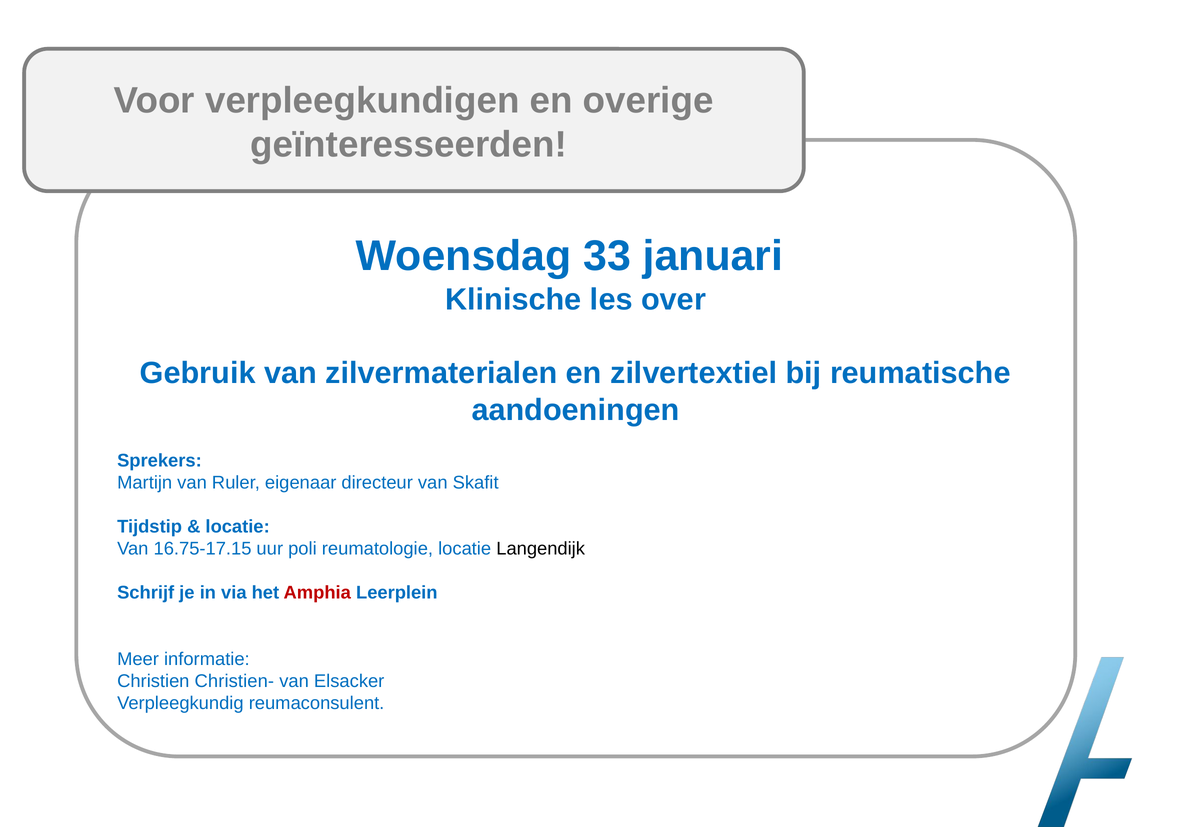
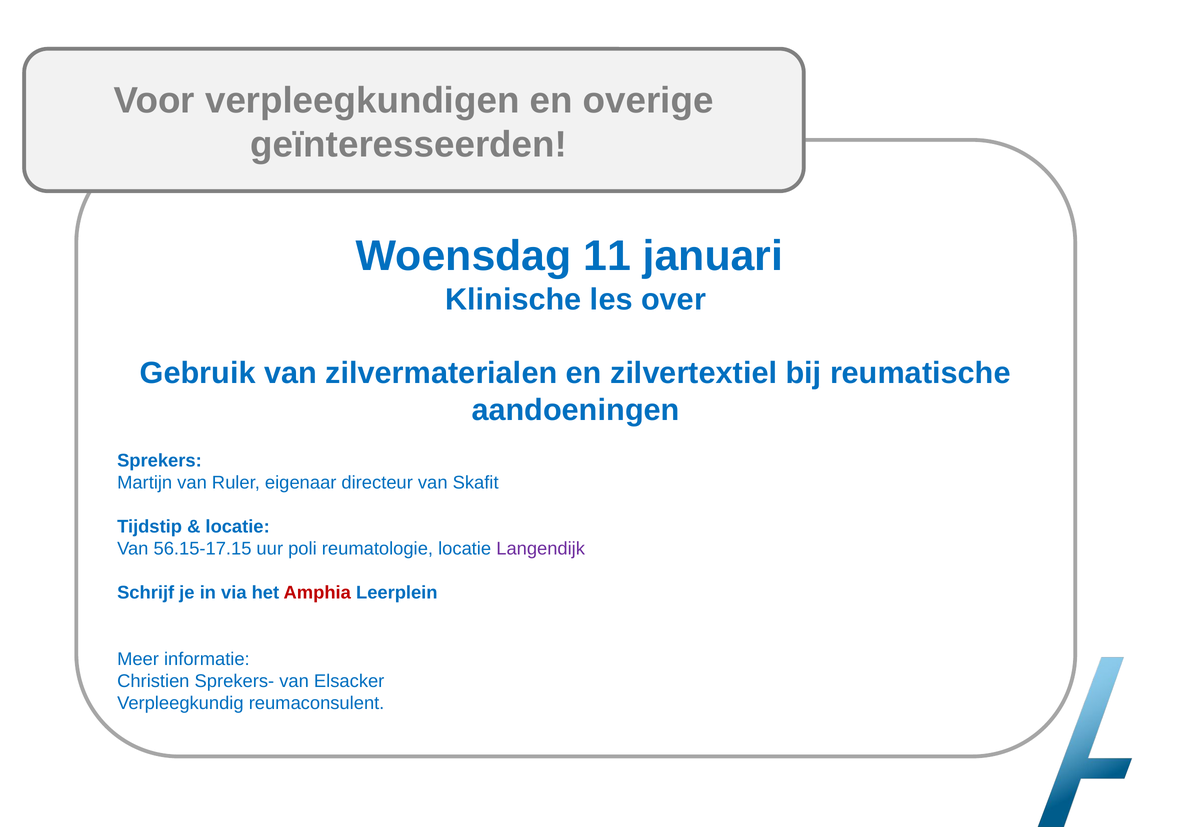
33: 33 -> 11 (607, 256)
16.75-17.15: 16.75-17.15 -> 56.15-17.15 (203, 549)
Langendijk colour: black -> purple (541, 549)
Christien-: Christien- -> Sprekers- (234, 681)
